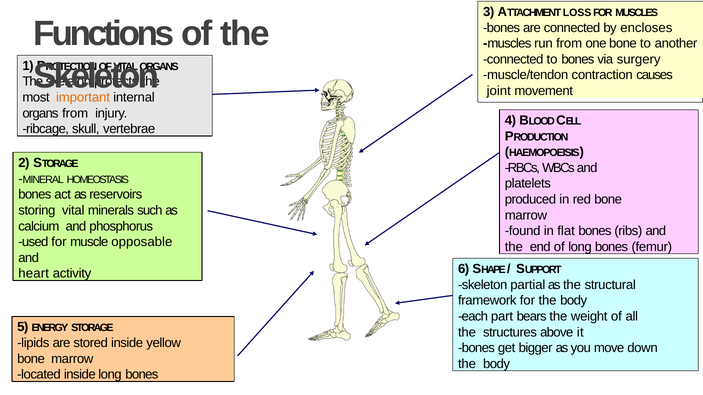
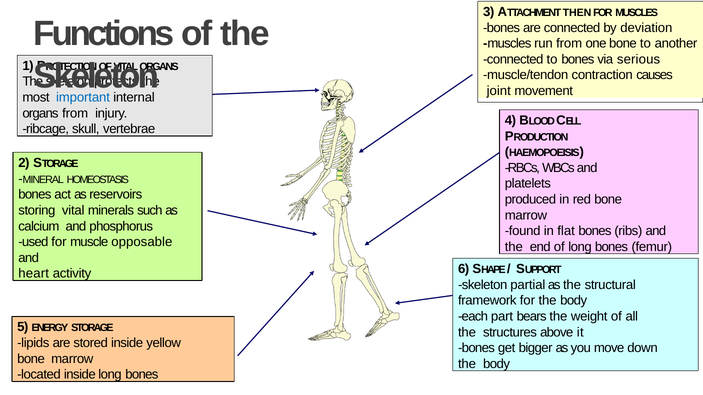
LOSS: LOSS -> THEN (577, 13)
encloses: encloses -> deviation (646, 28)
surgery: surgery -> serious (639, 59)
important colour: orange -> blue (83, 97)
